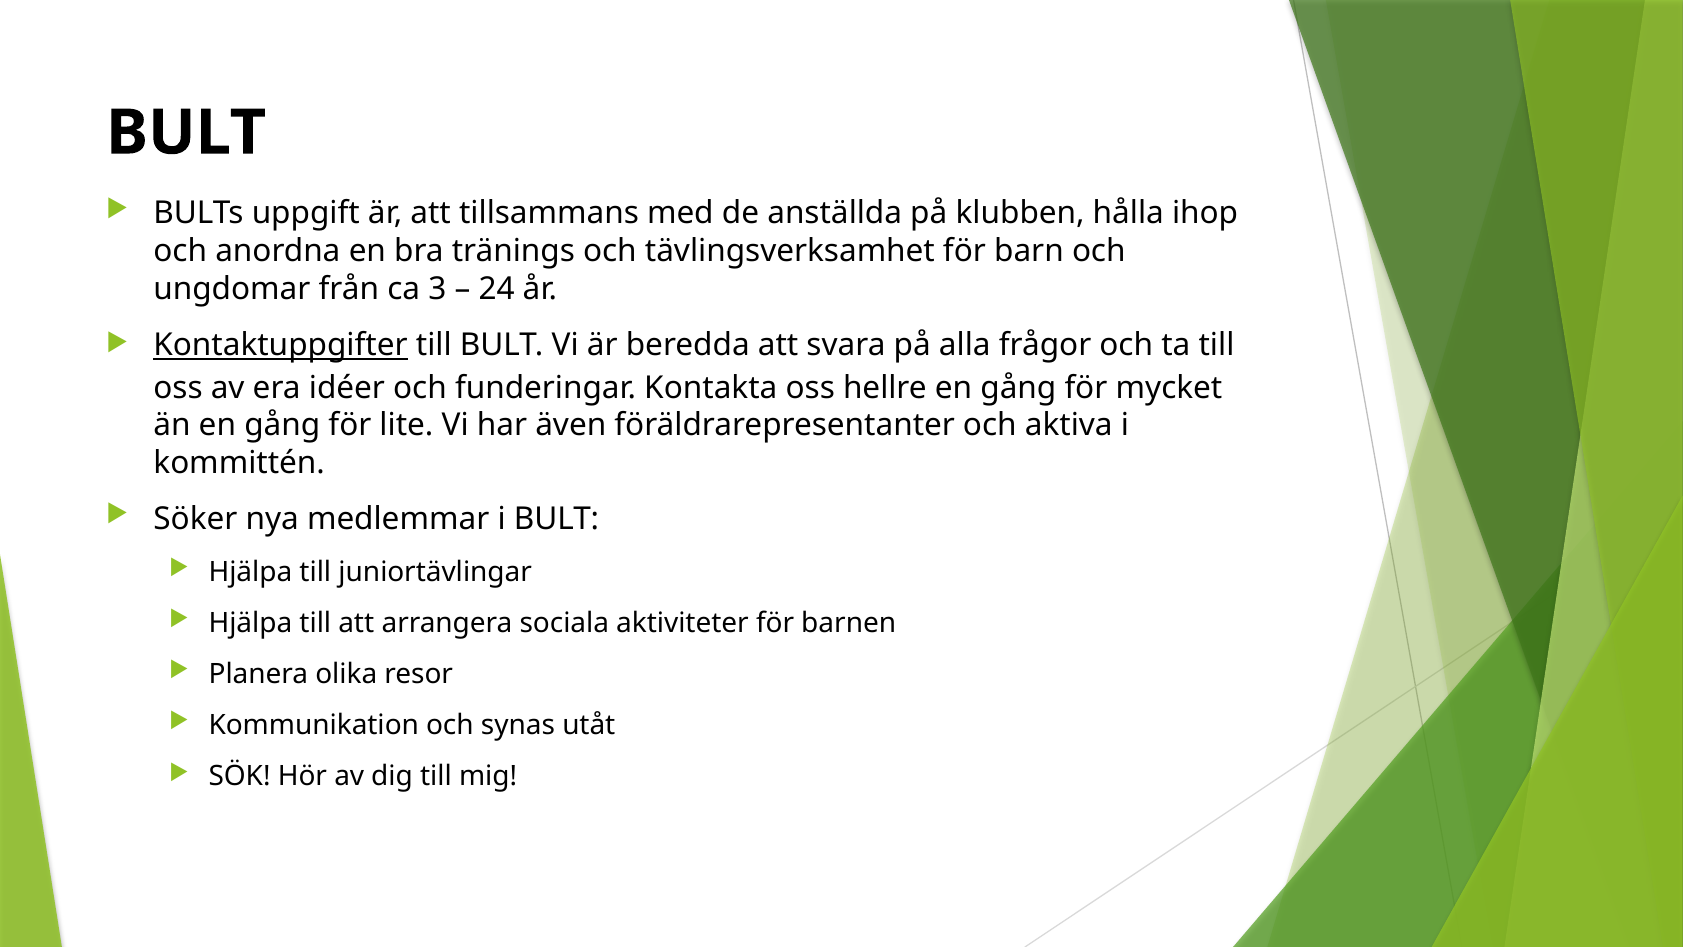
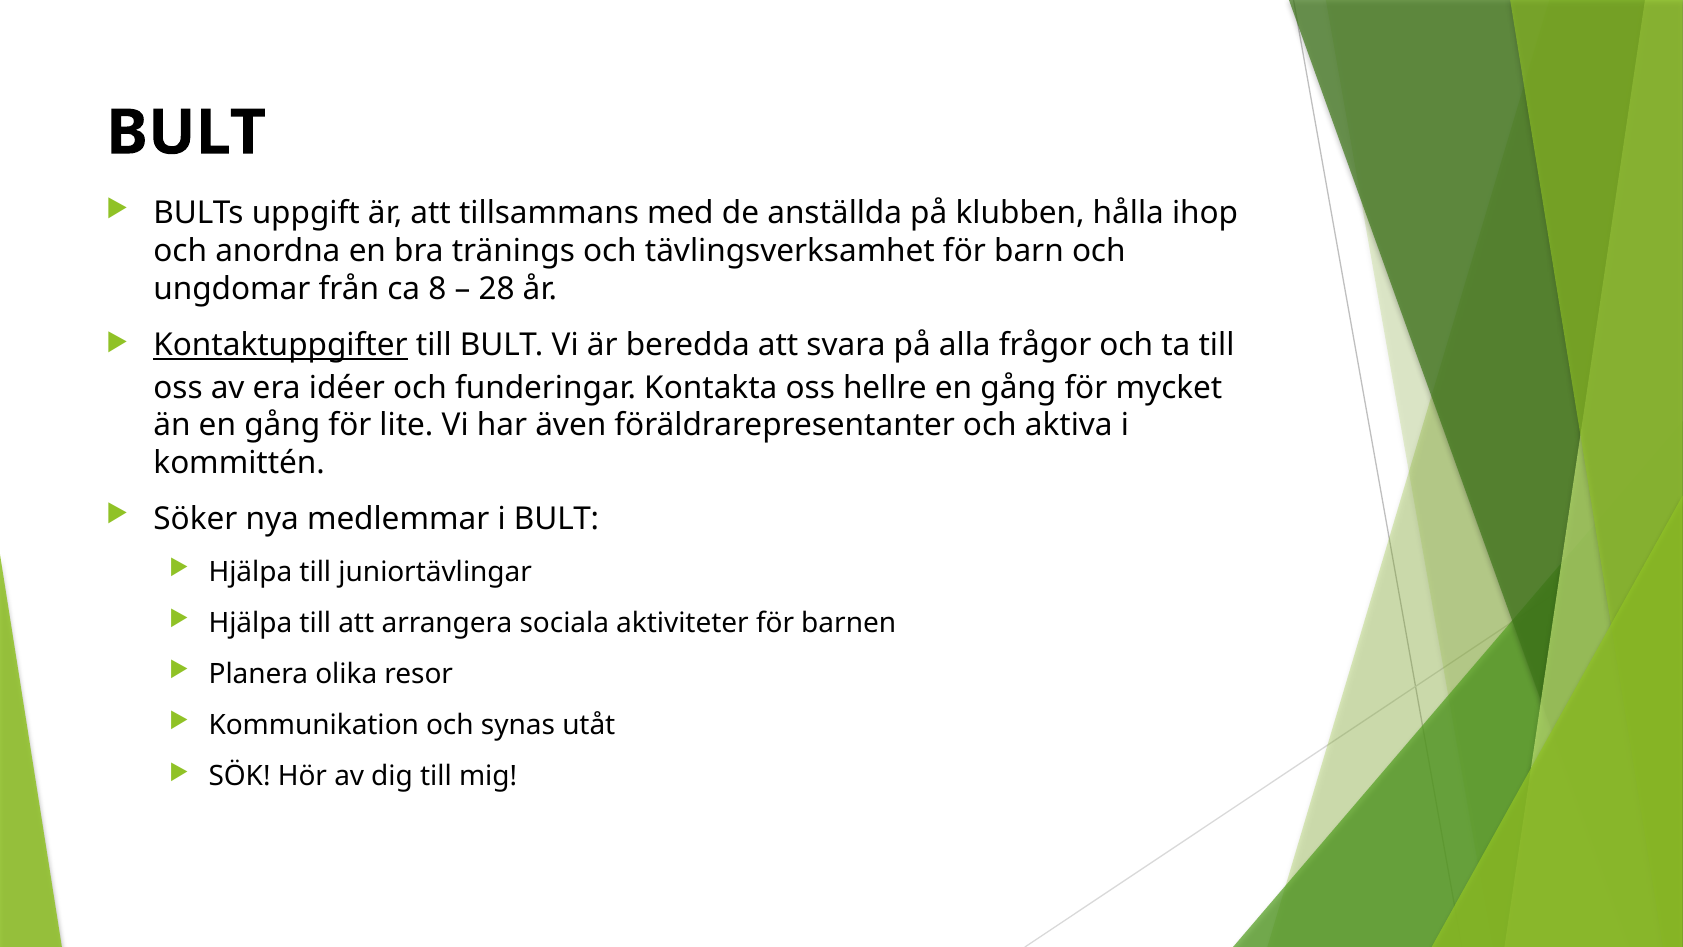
3: 3 -> 8 (437, 289)
24: 24 -> 28 (497, 289)
